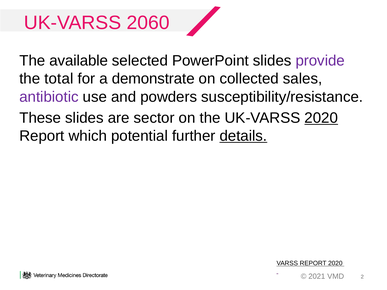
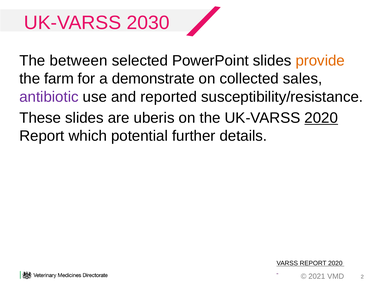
2060: 2060 -> 2030 (148, 23)
available: available -> between (79, 61)
provide colour: purple -> orange (320, 61)
total: total -> farm (59, 79)
powders: powders -> reported (169, 97)
sector: sector -> uberis (154, 118)
details underline: present -> none (243, 136)
